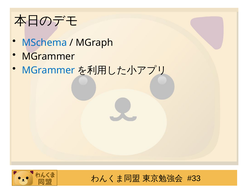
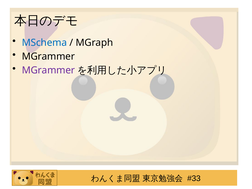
MGrammer colour: blue -> purple (48, 70)
